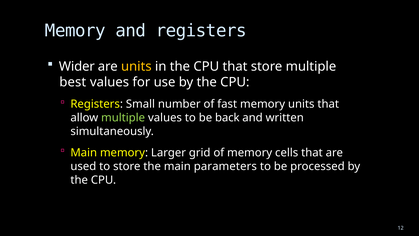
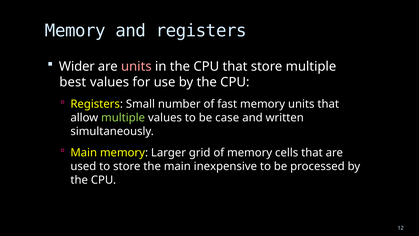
units colour: yellow -> pink (136, 66)
back: back -> case (227, 118)
parameters: parameters -> inexpensive (225, 166)
